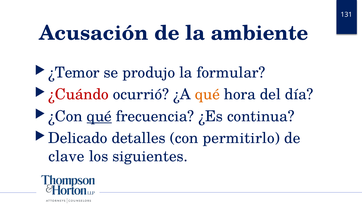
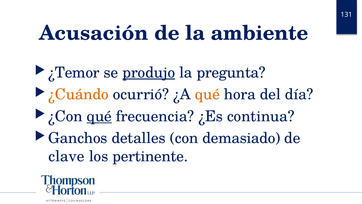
produjo underline: none -> present (149, 72)
formular: formular -> pregunta (231, 72)
¿Cuándo colour: red -> orange (79, 94)
Delicado: Delicado -> Ganchos (78, 138)
permitirlo: permitirlo -> demasiado (241, 138)
siguientes: siguientes -> pertinente (150, 156)
